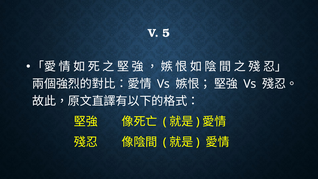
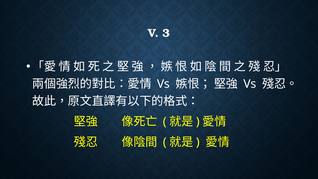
5: 5 -> 3 (166, 33)
